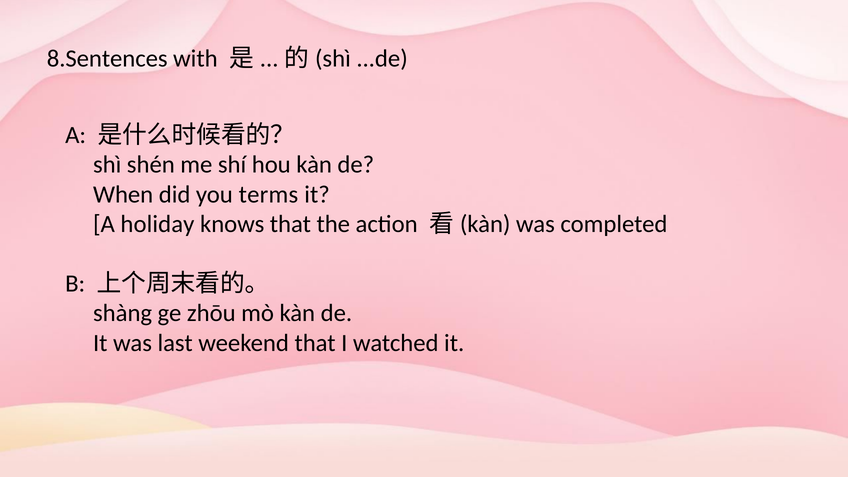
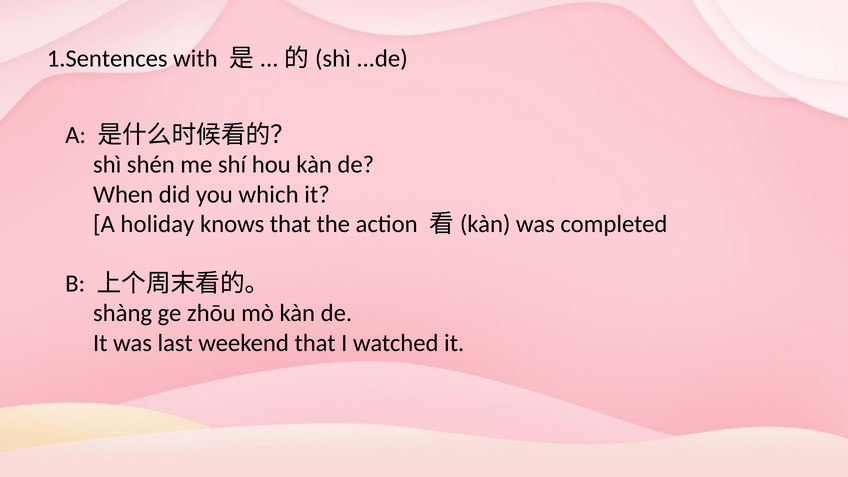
8.Sentences: 8.Sentences -> 1.Sentences (107, 59)
terms: terms -> which (269, 195)
